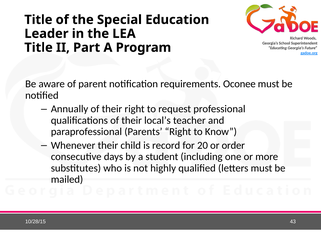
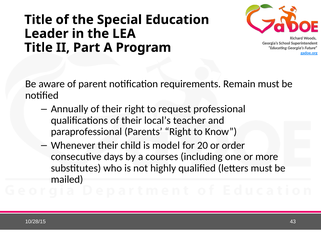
Oconee: Oconee -> Remain (239, 84)
record: record -> model (166, 145)
student: student -> courses (162, 157)
